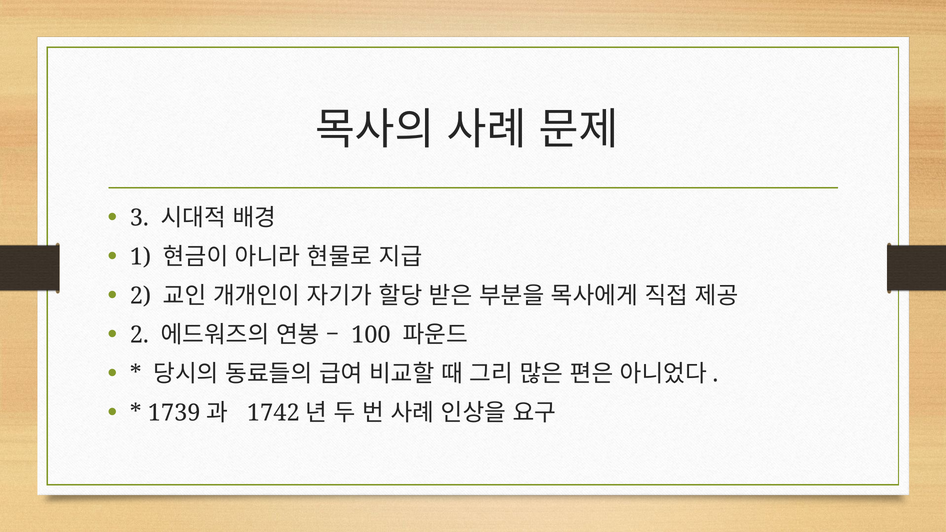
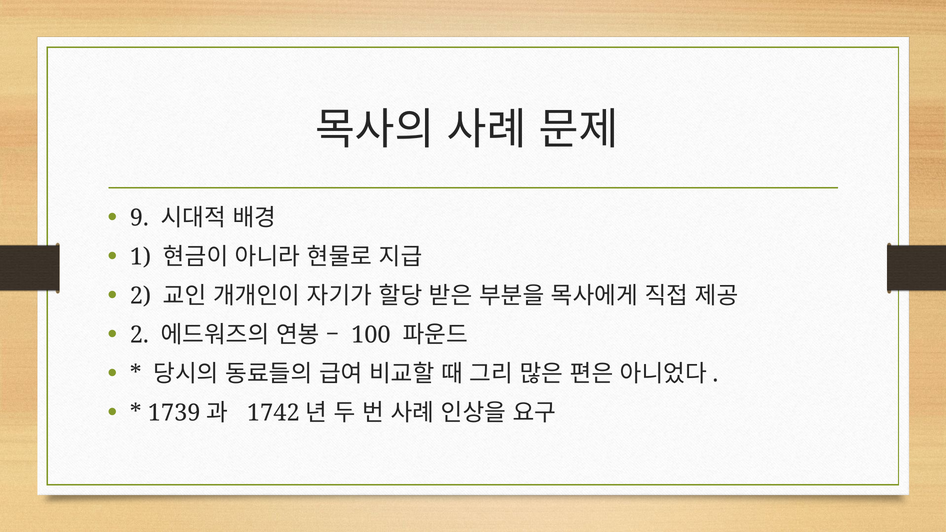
3: 3 -> 9 (139, 218)
